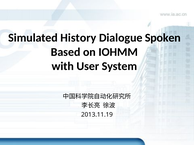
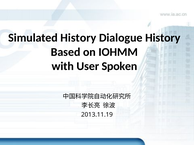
Dialogue Spoken: Spoken -> History (163, 38)
System: System -> Spoken (119, 66)
